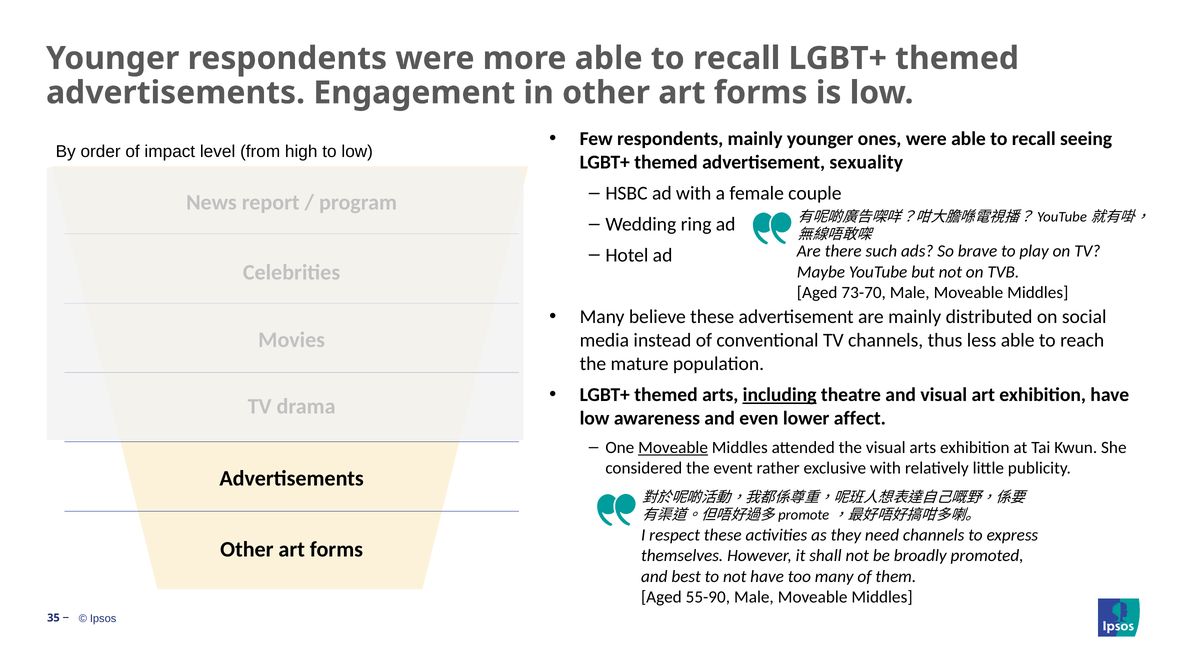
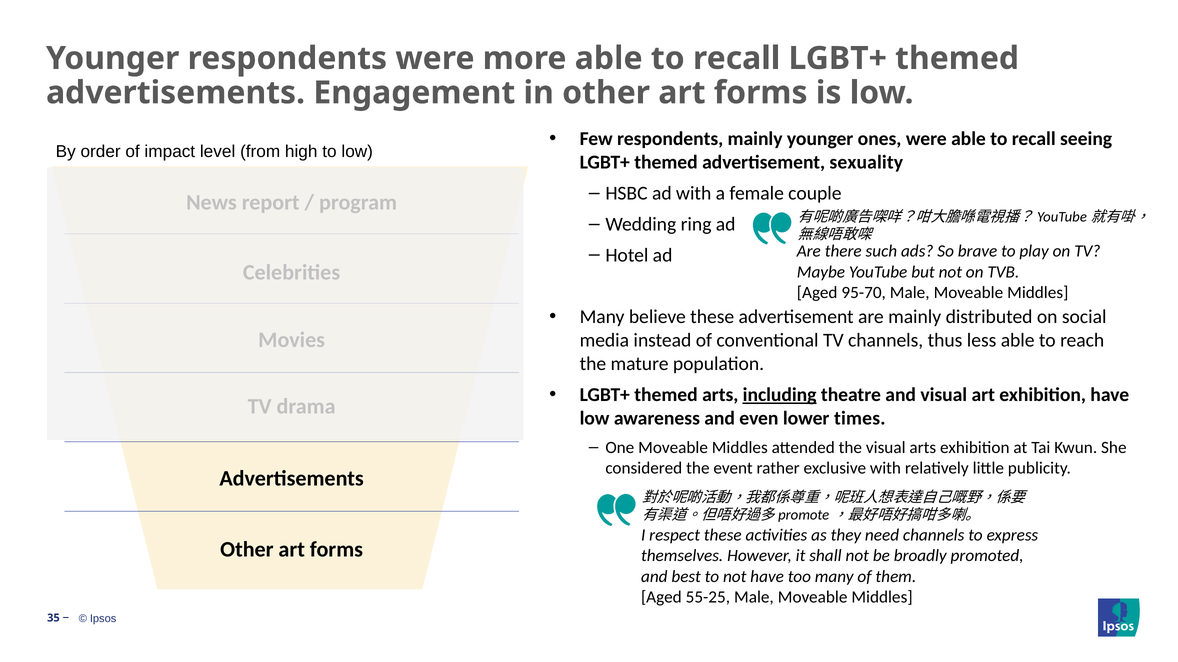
73-70: 73-70 -> 95-70 (864, 293)
affect: affect -> times (860, 419)
Moveable underline: present -> none (673, 448)
55-90: 55-90 -> 55-25 (708, 598)
